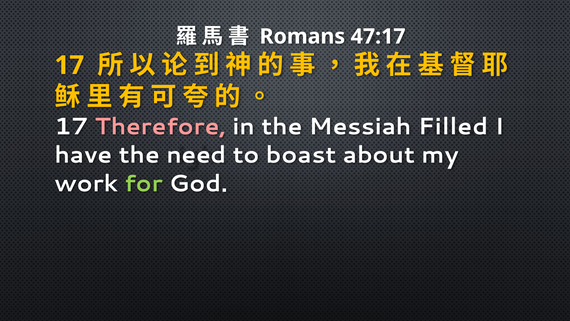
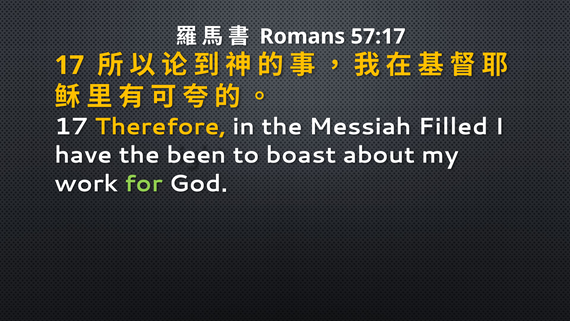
47:17: 47:17 -> 57:17 (378, 36)
Therefore colour: pink -> yellow (161, 126)
need: need -> been (196, 155)
